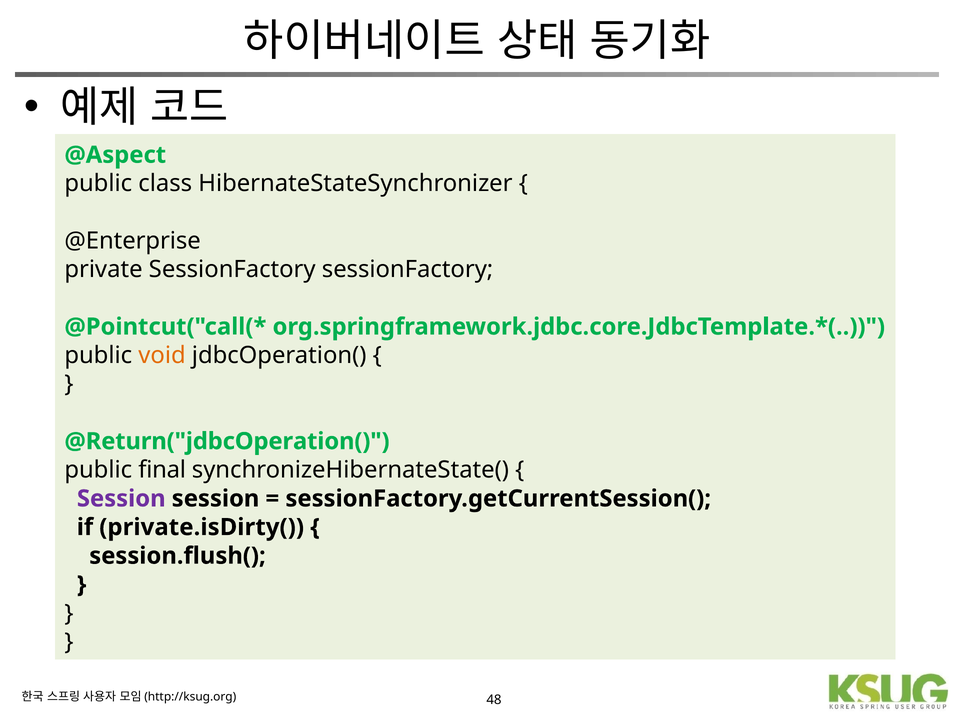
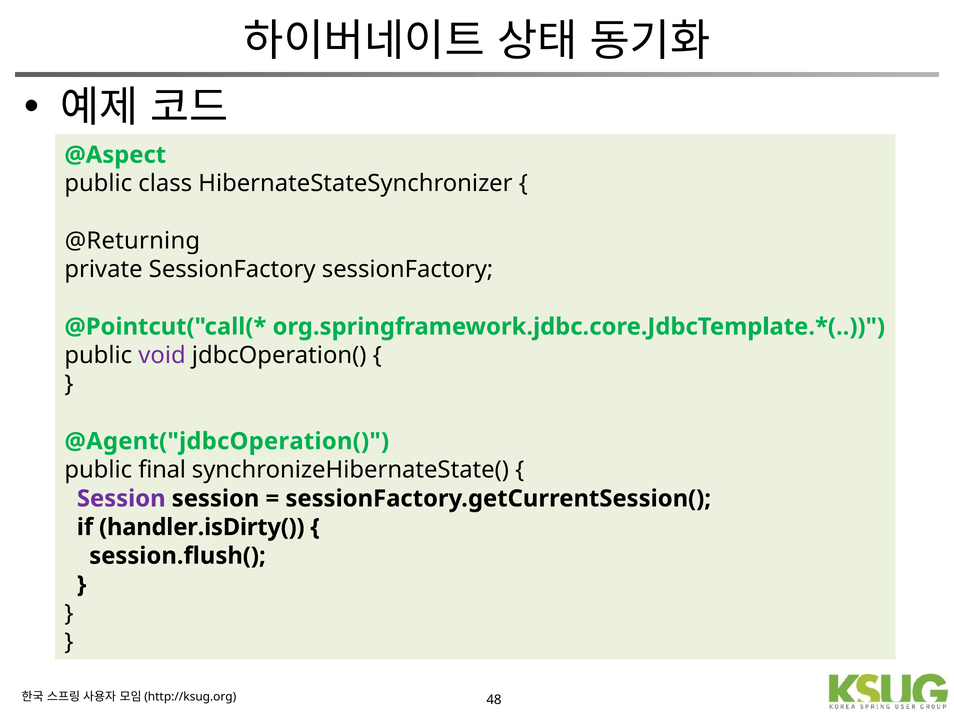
@Enterprise: @Enterprise -> @Returning (132, 241)
void colour: orange -> purple (162, 355)
@Return("jdbcOperation(: @Return("jdbcOperation( -> @Agent("jdbcOperation( (227, 441)
private.isDirty(: private.isDirty( -> handler.isDirty( (202, 527)
